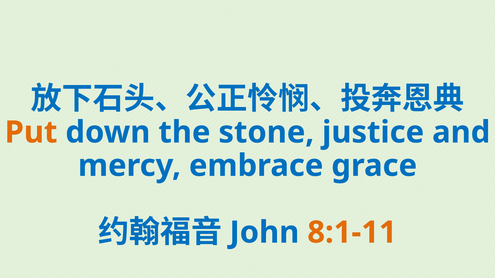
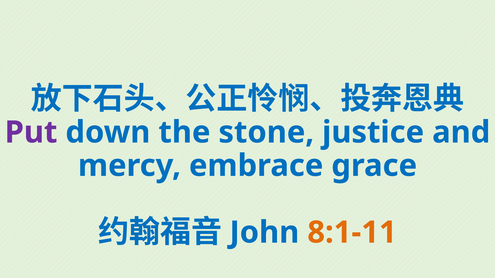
Put colour: orange -> purple (31, 133)
